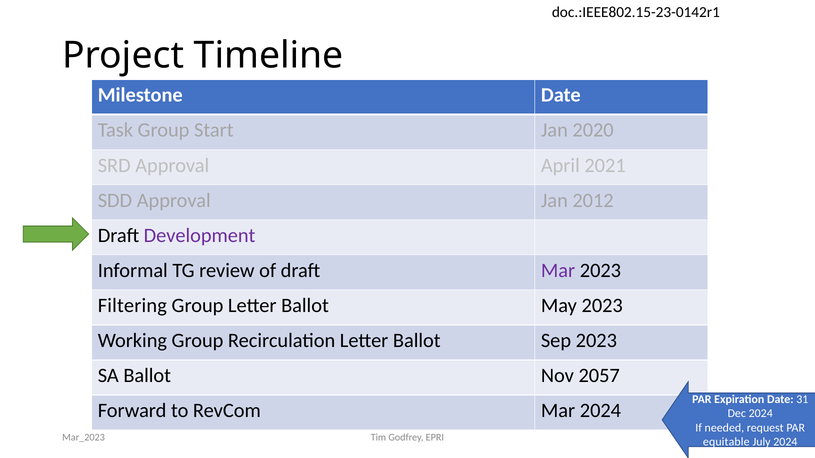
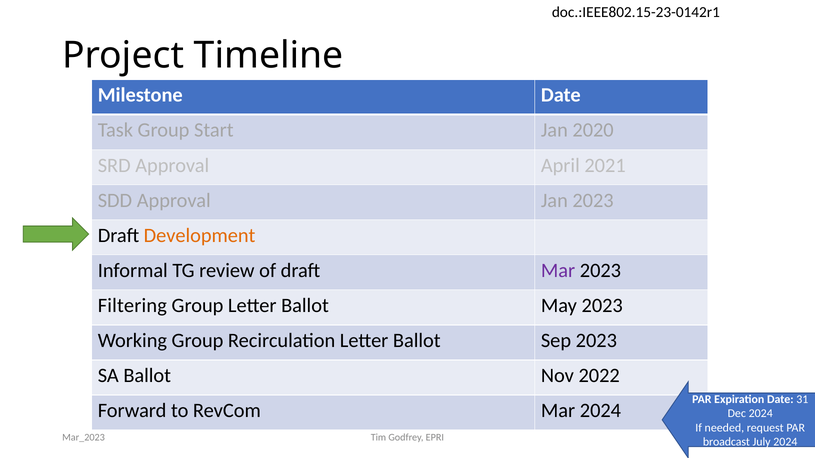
Jan 2012: 2012 -> 2023 (593, 201)
Development colour: purple -> orange (200, 236)
2057: 2057 -> 2022 (599, 376)
equitable: equitable -> broadcast (726, 442)
